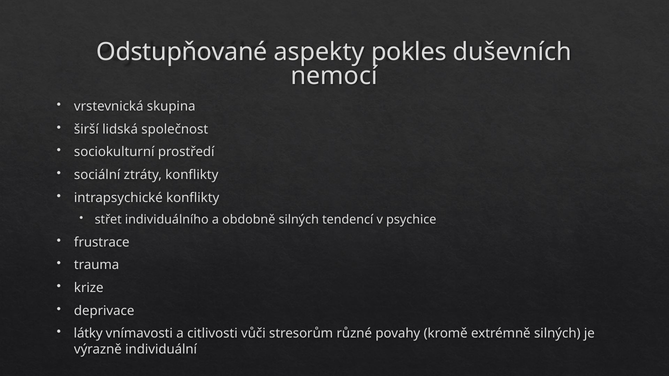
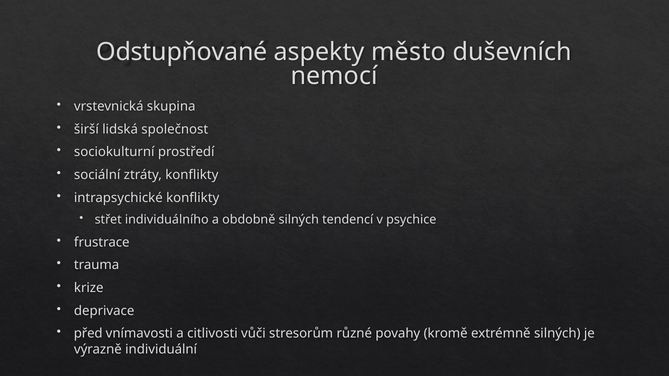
pokles: pokles -> město (409, 52)
látky: látky -> před (88, 334)
